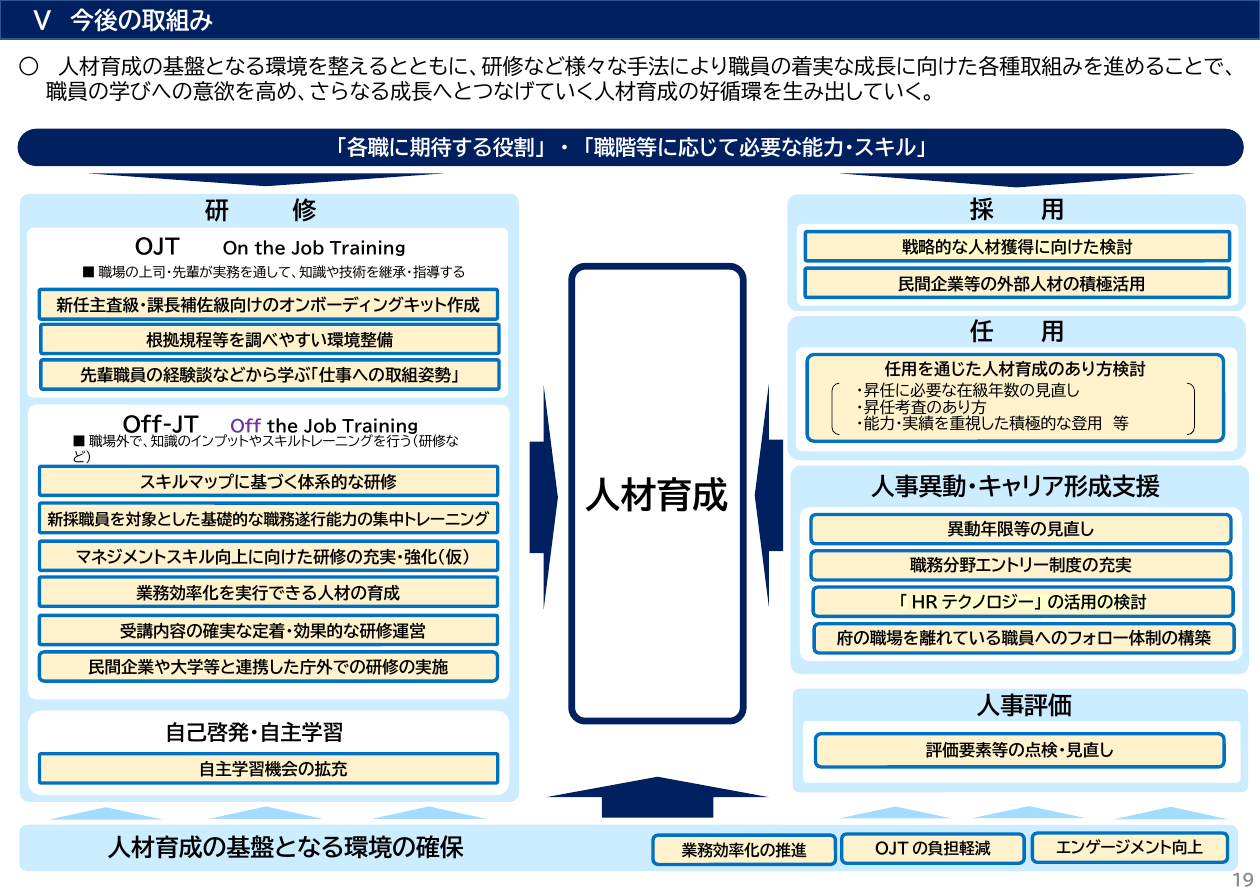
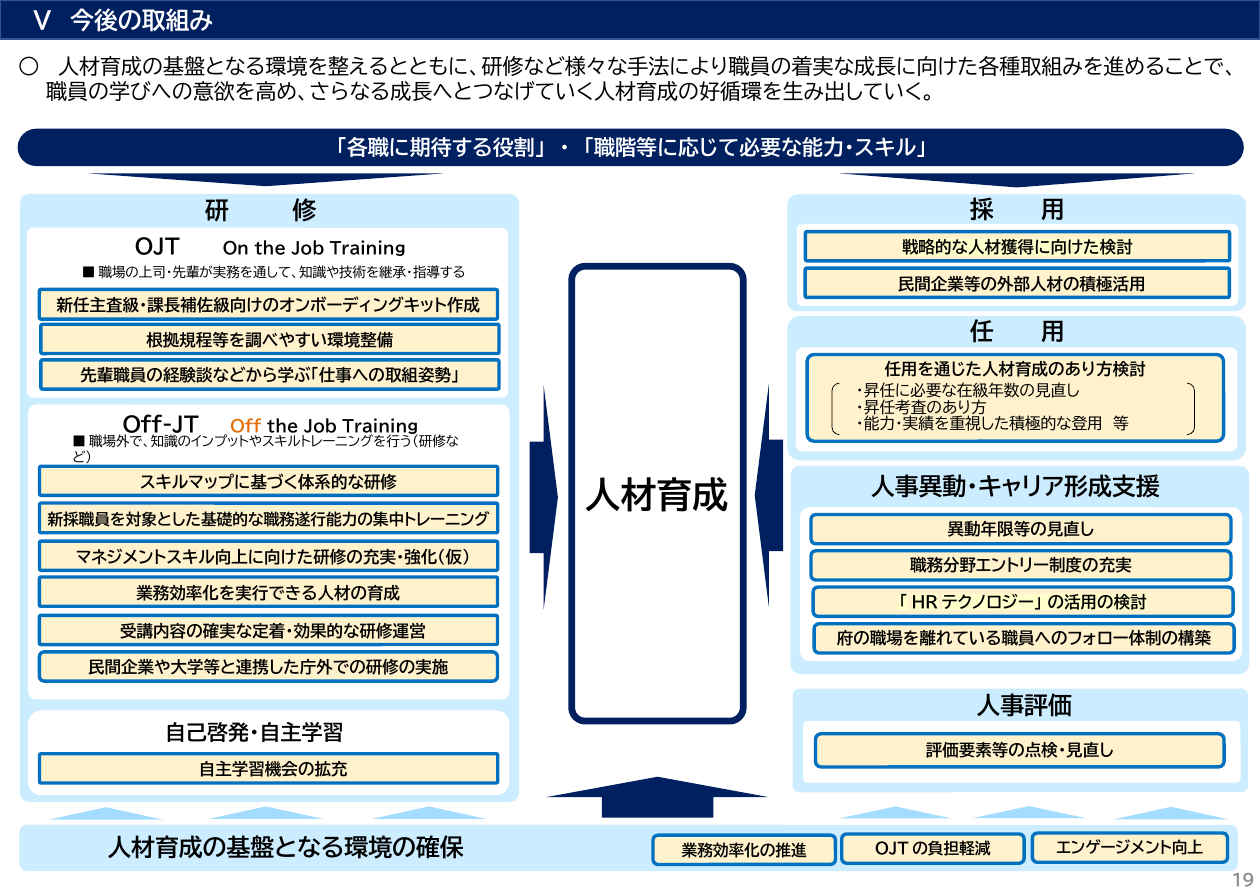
Off colour: purple -> orange (246, 427)
